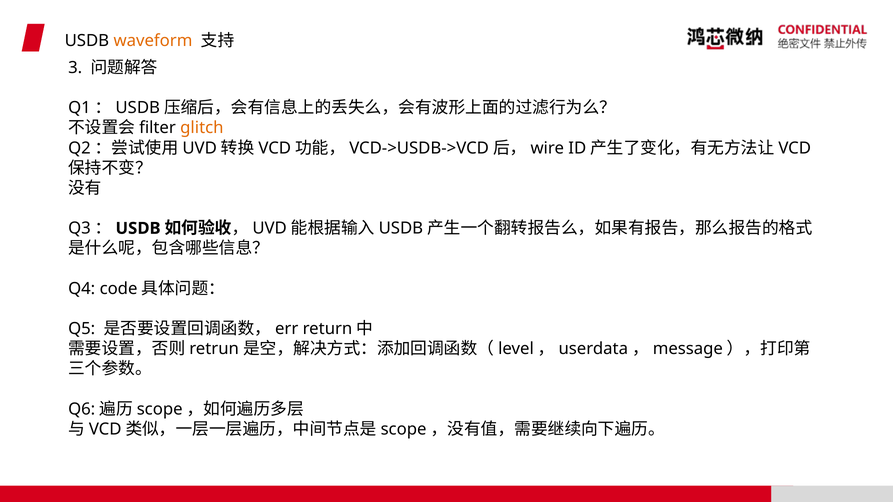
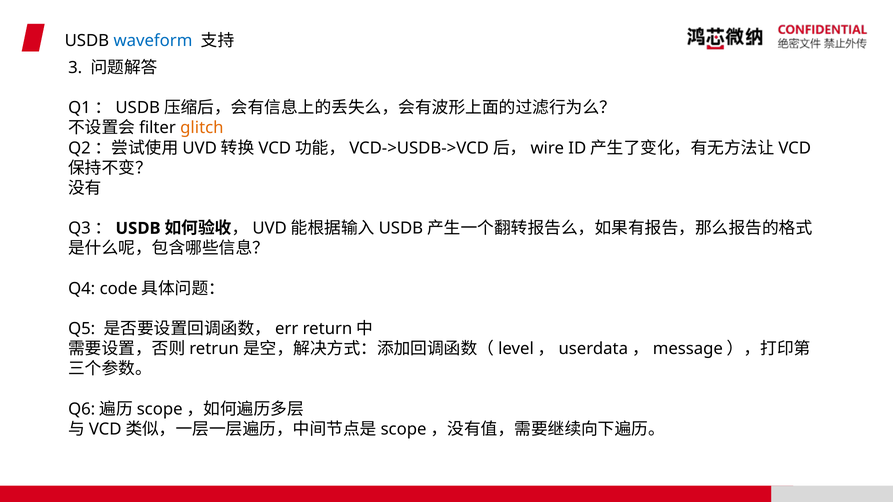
waveform colour: orange -> blue (153, 41)
